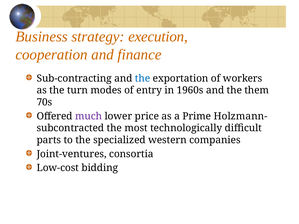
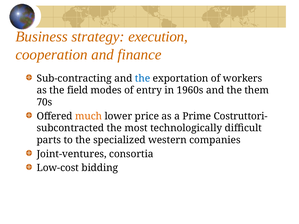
turn: turn -> field (78, 90)
much colour: purple -> orange (89, 116)
Holzmann-: Holzmann- -> Costruttori- (241, 116)
